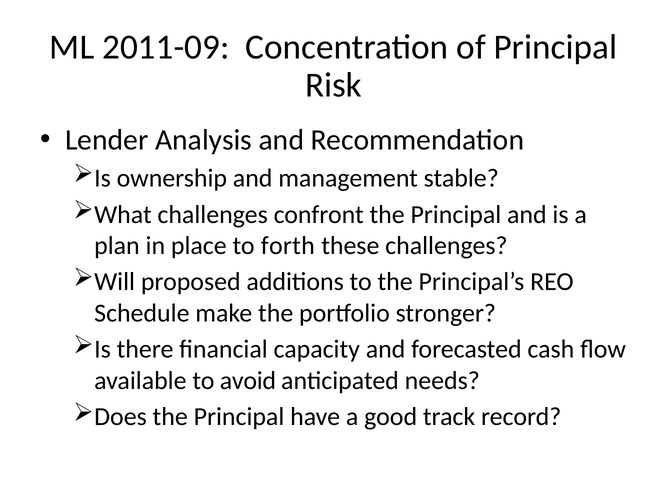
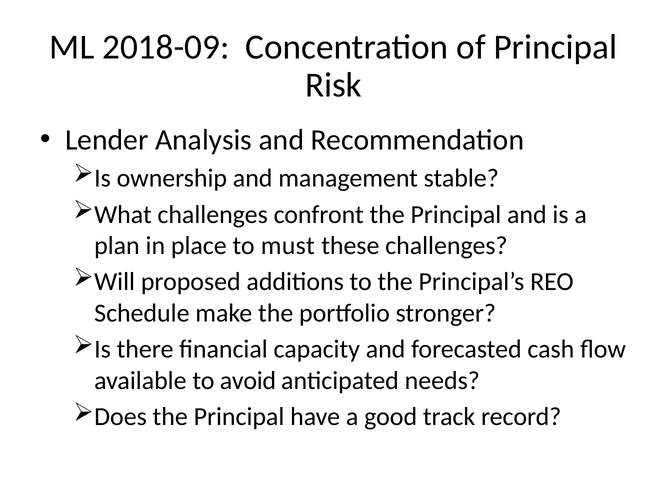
2011-09: 2011-09 -> 2018-09 (166, 47)
forth: forth -> must (288, 246)
